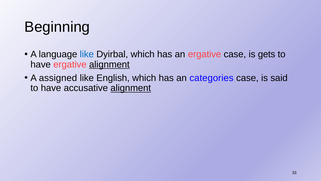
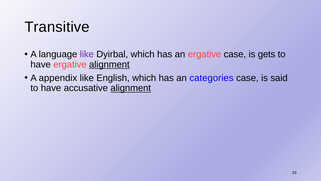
Beginning: Beginning -> Transitive (57, 27)
like colour: blue -> purple (87, 54)
assigned: assigned -> appendix (58, 78)
